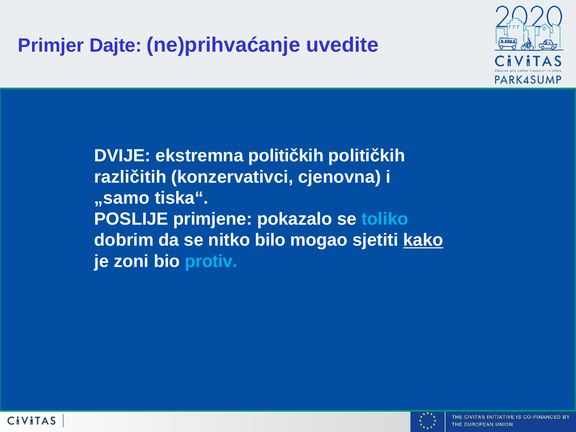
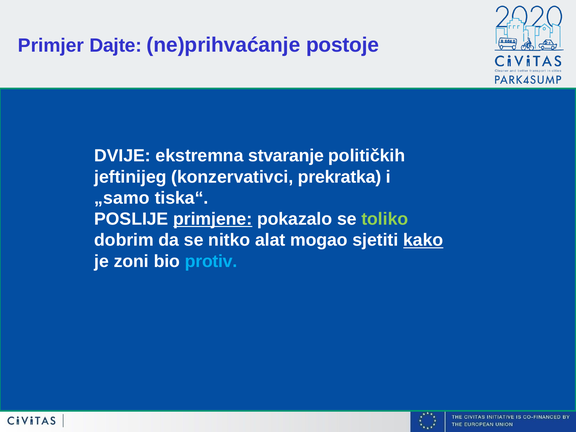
uvedite: uvedite -> postoje (343, 45)
ekstremna političkih: političkih -> stvaranje (286, 156)
različitih: različitih -> jeftinijeg (130, 177)
cjenovna: cjenovna -> prekratka (340, 177)
primjene underline: none -> present (213, 219)
toliko colour: light blue -> light green (385, 219)
bilo: bilo -> alat (270, 240)
